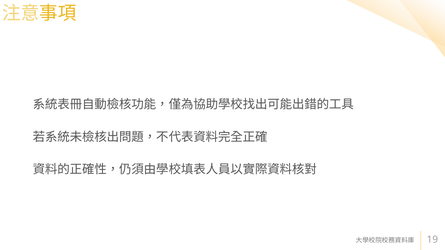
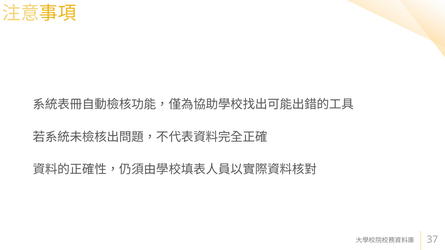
19: 19 -> 37 (432, 240)
